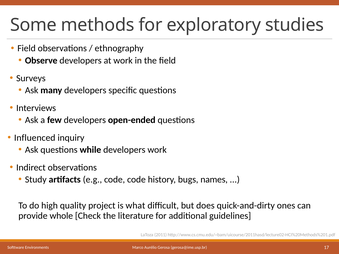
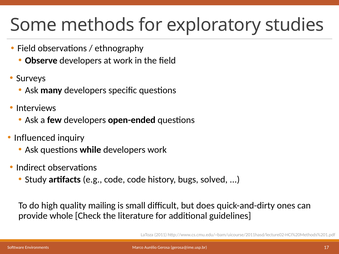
names: names -> solved (214, 180)
project: project -> mailing (102, 206)
what: what -> small (135, 206)
